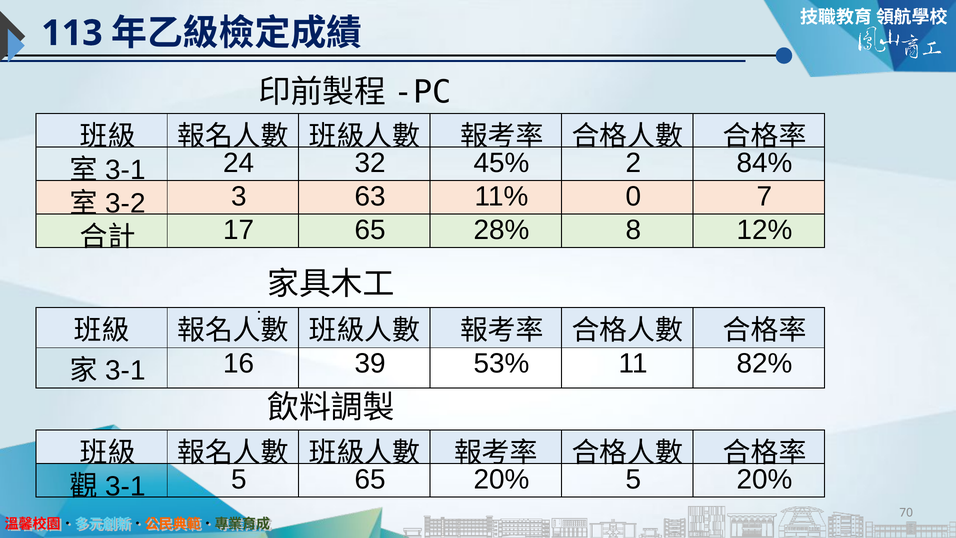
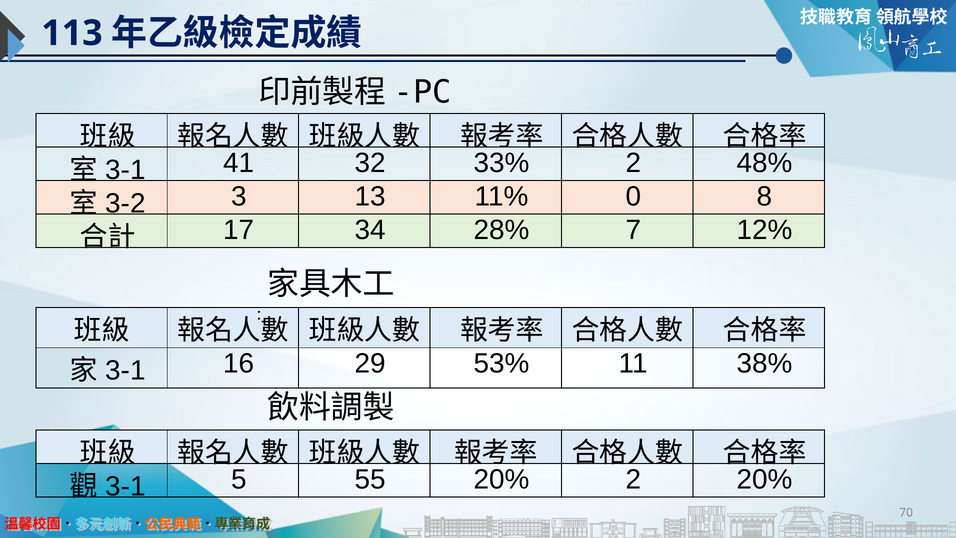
24: 24 -> 41 (239, 163)
45%: 45% -> 33% (502, 163)
84%: 84% -> 48% (765, 163)
63: 63 -> 13 (370, 196)
7: 7 -> 8 (765, 196)
17 65: 65 -> 34 (370, 230)
8: 8 -> 7 (633, 230)
39: 39 -> 29 (370, 364)
82%: 82% -> 38% (765, 364)
5 65: 65 -> 55 (370, 479)
20% 5: 5 -> 2 (633, 479)
